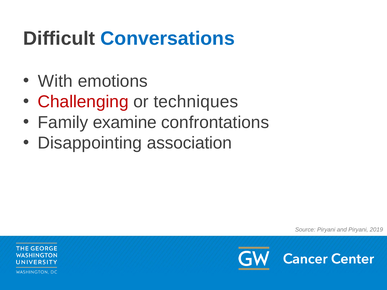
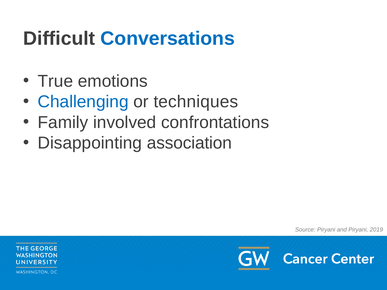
With: With -> True (55, 81)
Challenging colour: red -> blue (83, 102)
examine: examine -> involved (125, 123)
